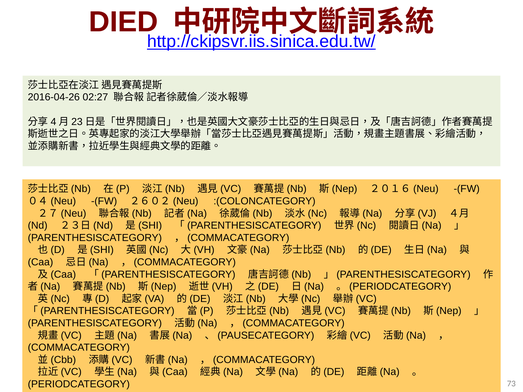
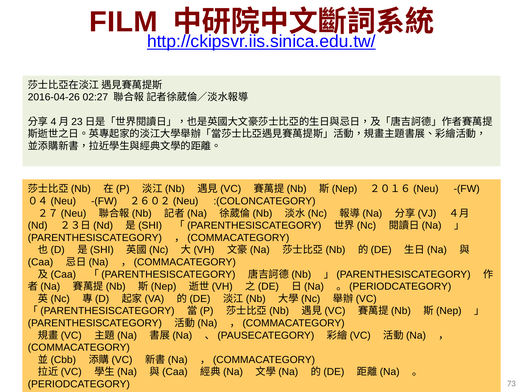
DIED: DIED -> FILM (123, 22)
